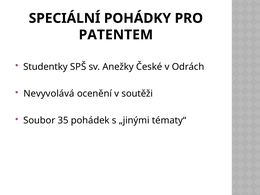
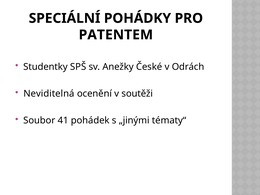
Nevyvolává: Nevyvolává -> Neviditelná (49, 94)
35: 35 -> 41 (63, 120)
